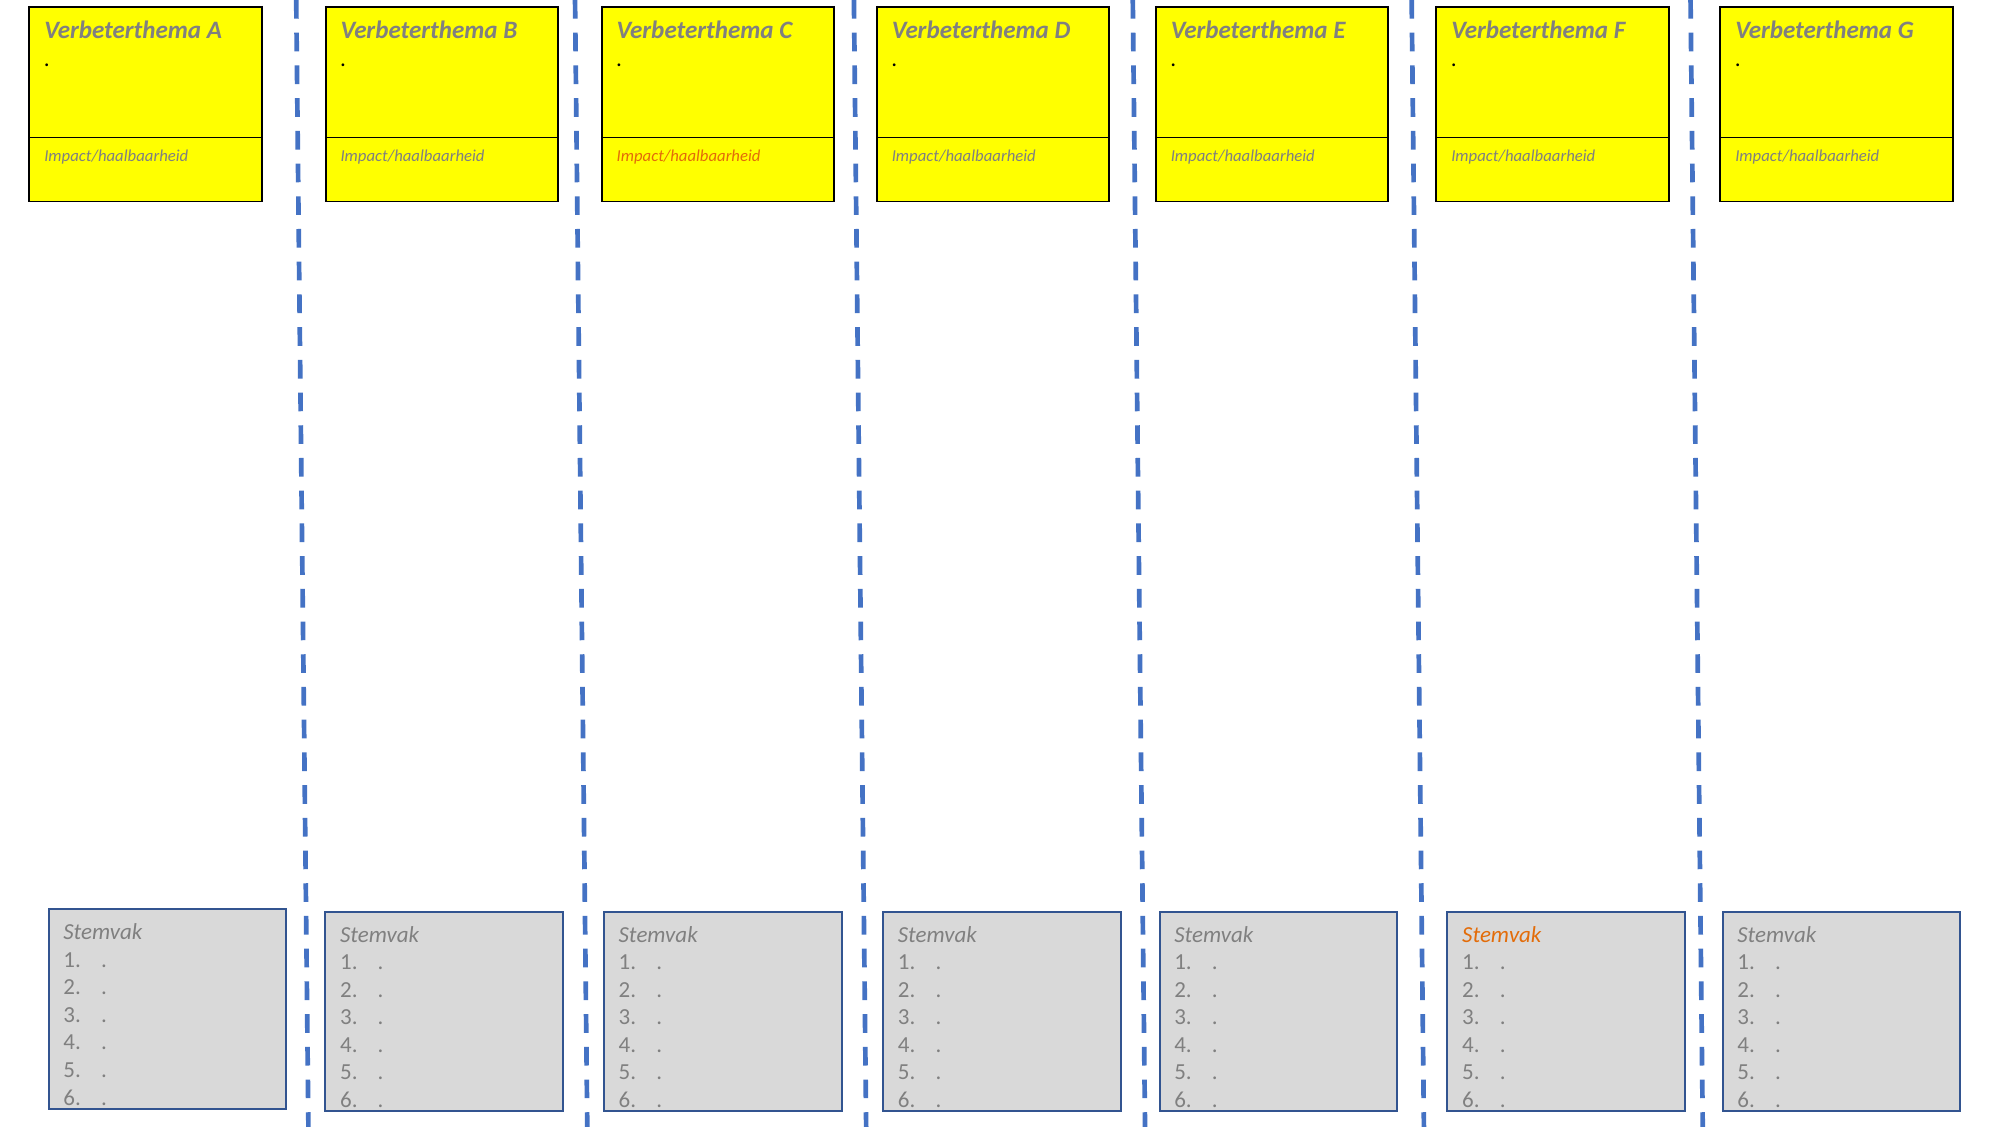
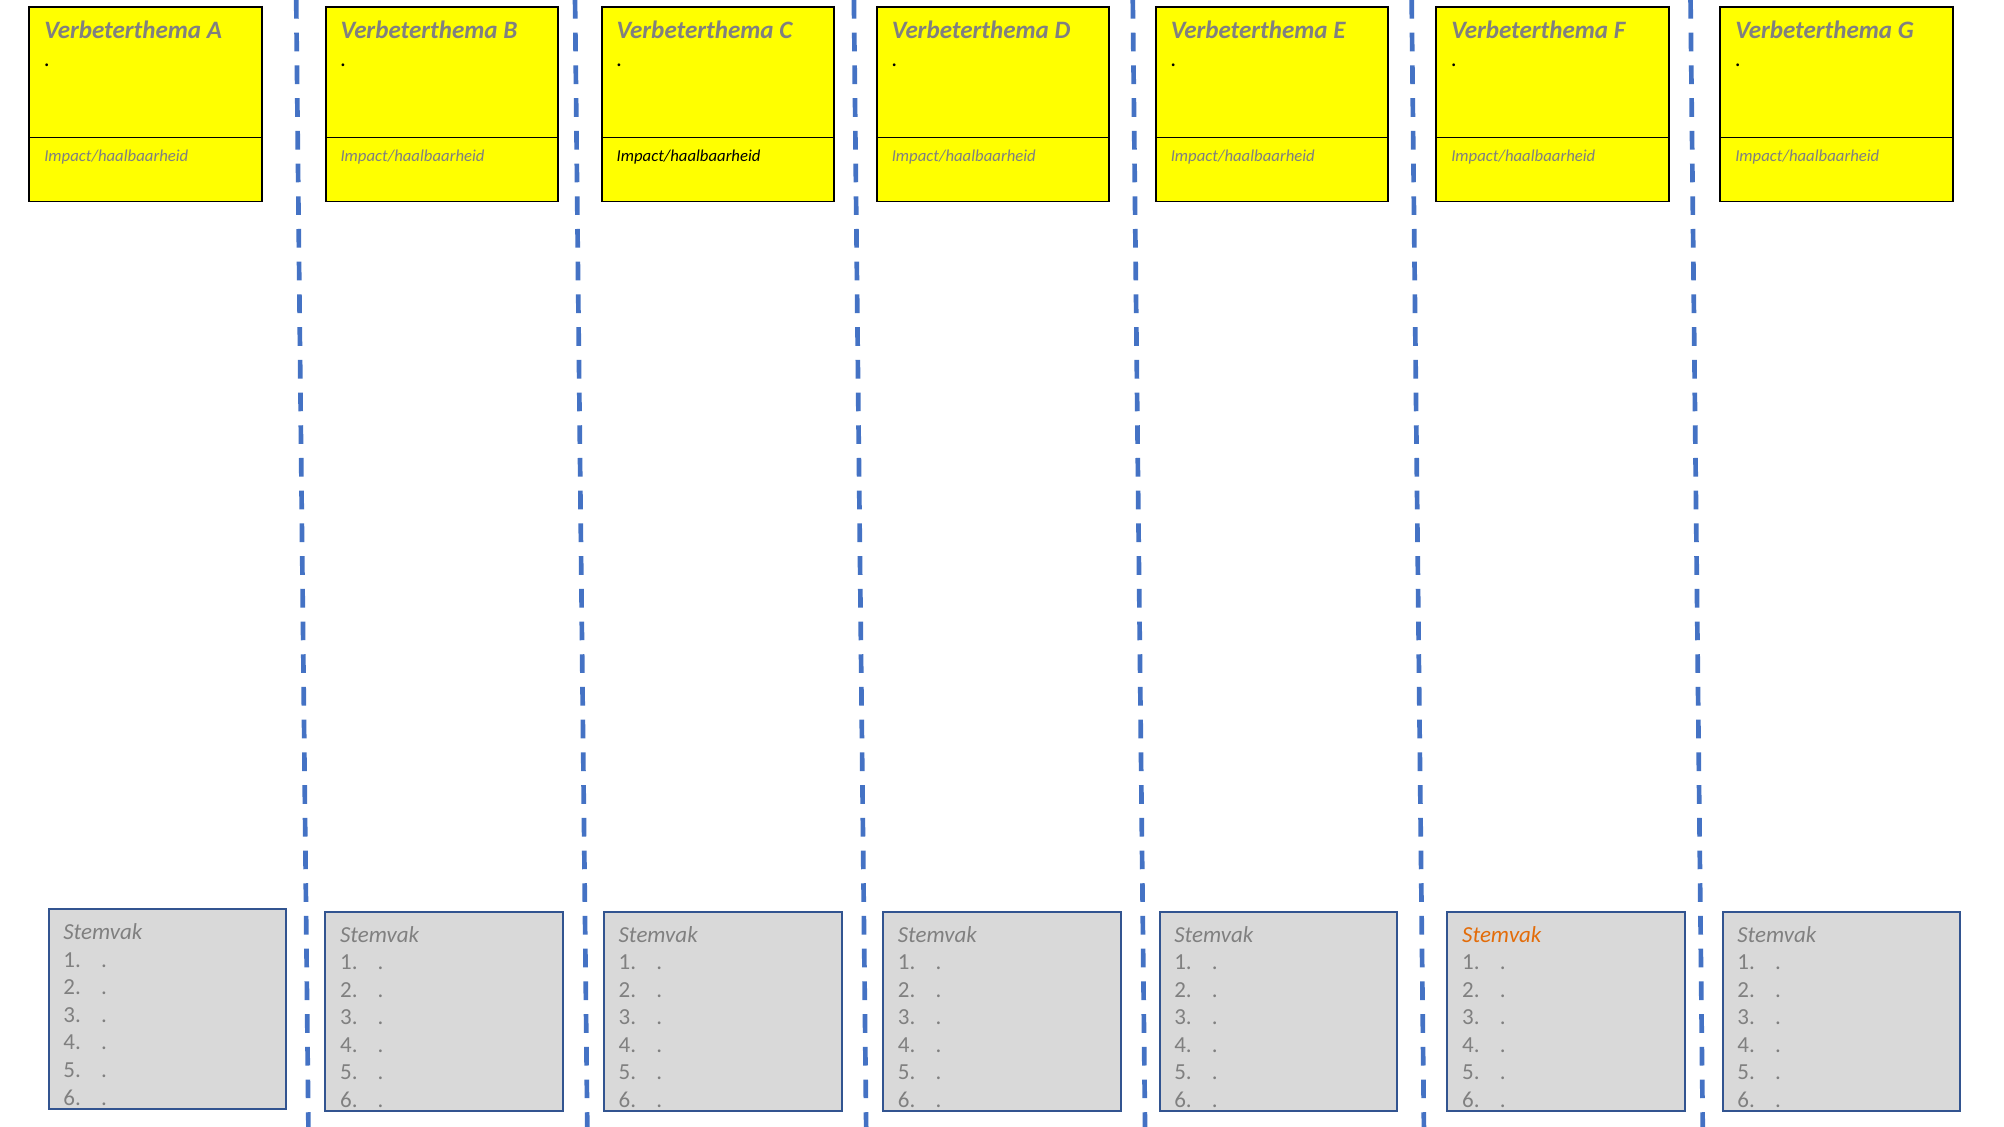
Impact/haalbaarheid colour: orange -> black (689, 156)
